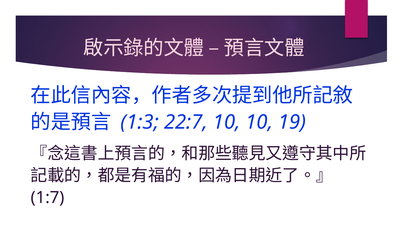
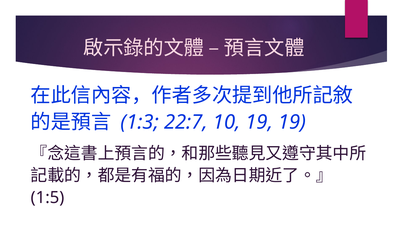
10 10: 10 -> 19 (259, 122)
1:7: 1:7 -> 1:5 (48, 198)
